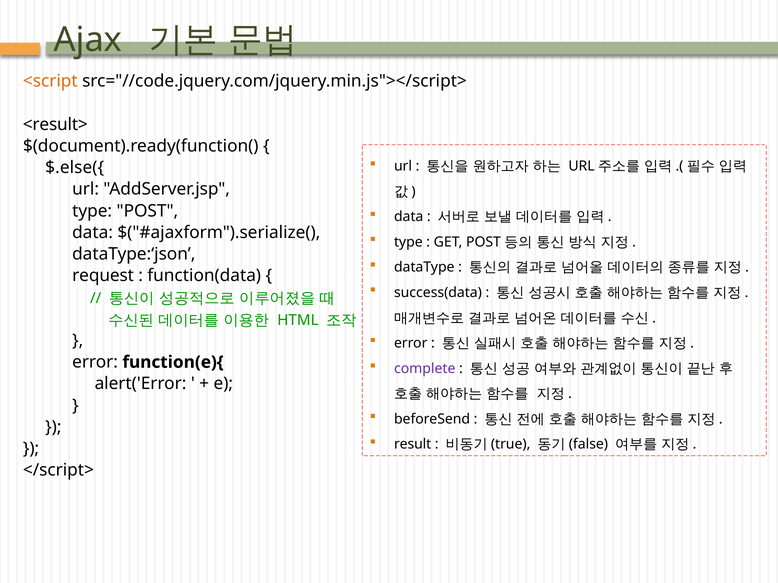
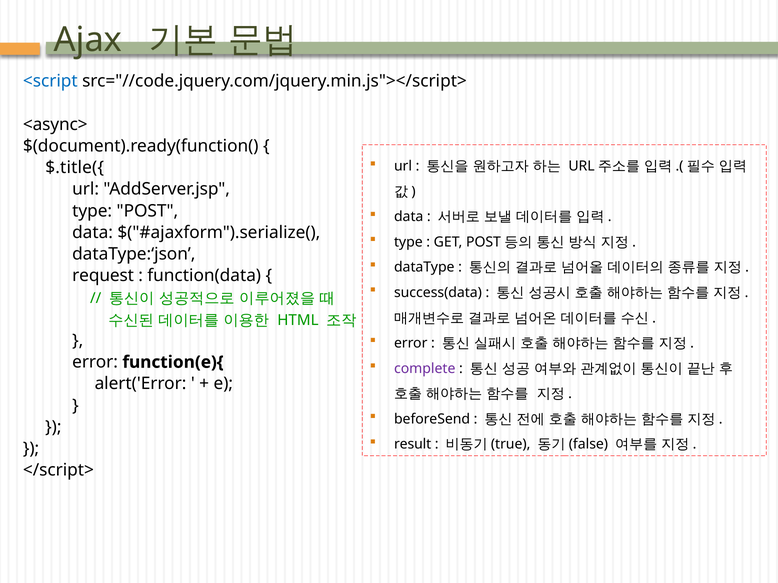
<script colour: orange -> blue (50, 81)
<result>: <result> -> <async> (55, 125)
$.else({: $.else({ -> $.title({ (75, 168)
